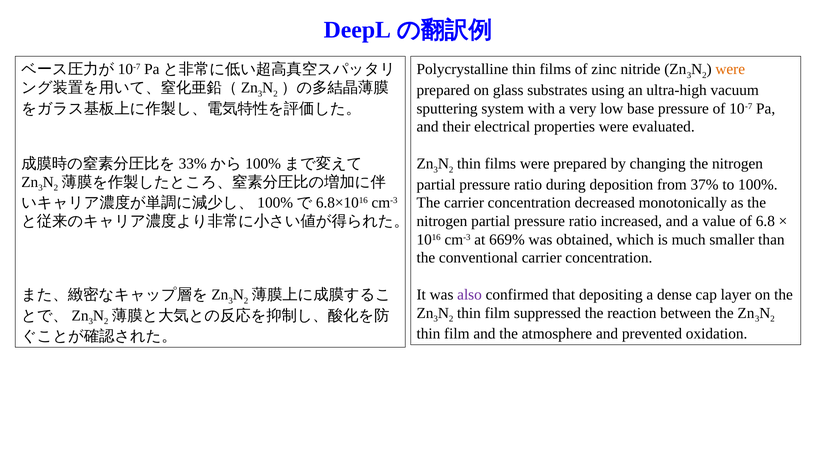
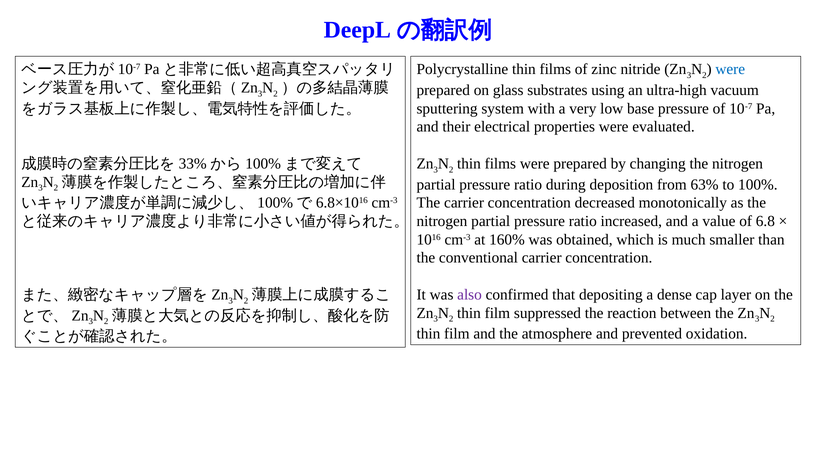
were colour: orange -> blue (730, 69)
37%: 37% -> 63% (705, 185)
669%: 669% -> 160% (507, 240)
